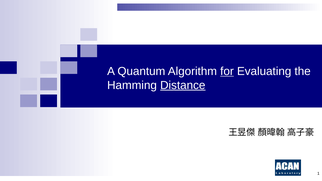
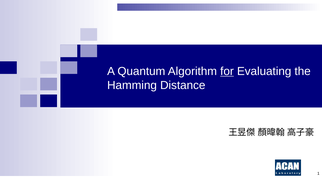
Distance underline: present -> none (183, 85)
